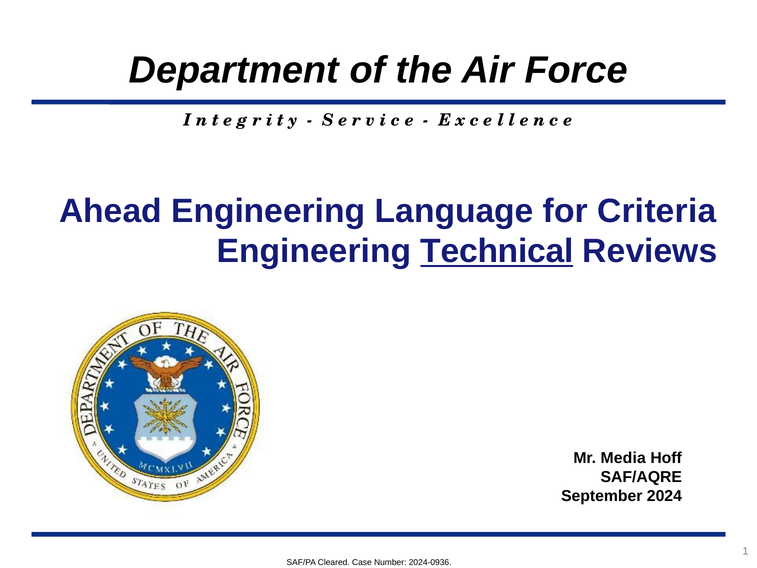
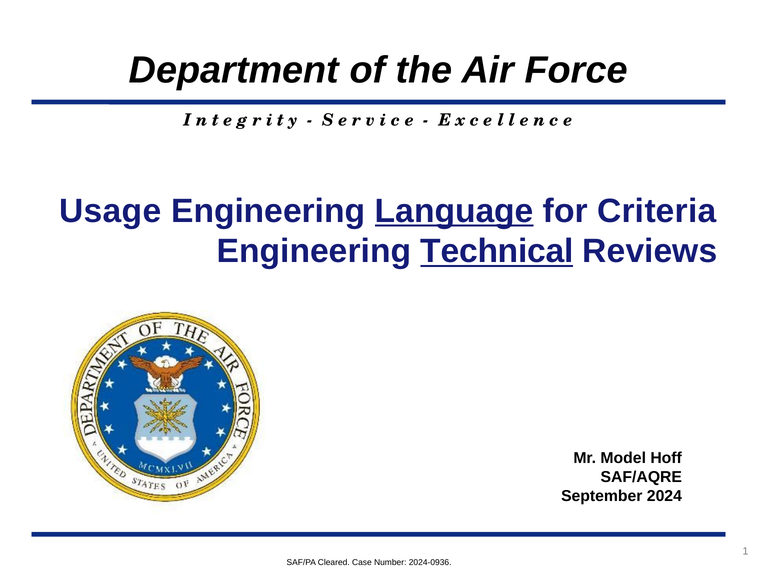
Ahead: Ahead -> Usage (110, 211)
Language underline: none -> present (454, 211)
Media: Media -> Model (623, 458)
